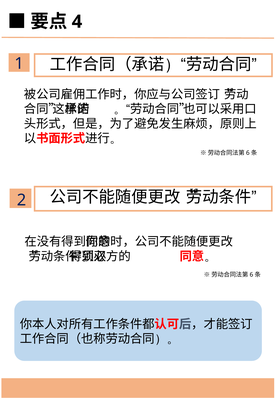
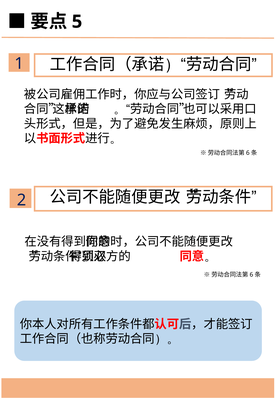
4: 4 -> 5 (77, 22)
